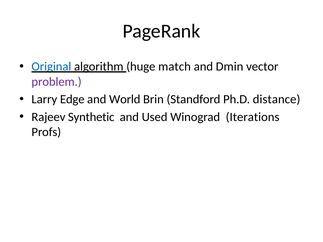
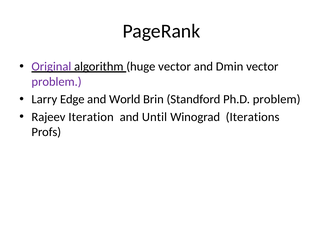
Original colour: blue -> purple (51, 67)
huge match: match -> vector (175, 67)
Ph.D distance: distance -> problem (277, 99)
Synthetic: Synthetic -> Iteration (91, 117)
Used: Used -> Until (154, 117)
